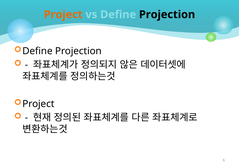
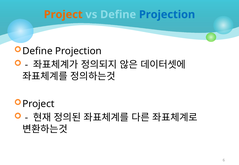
Projection colour: black -> blue (167, 15)
